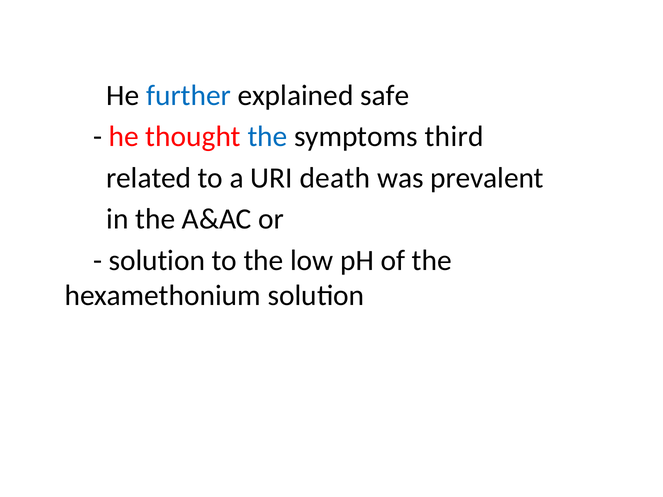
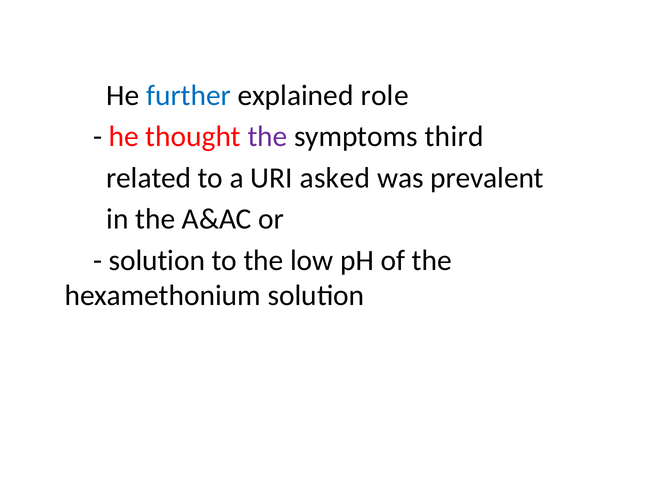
safe: safe -> role (385, 95)
the colour: blue -> purple (268, 137)
death: death -> asked (335, 178)
